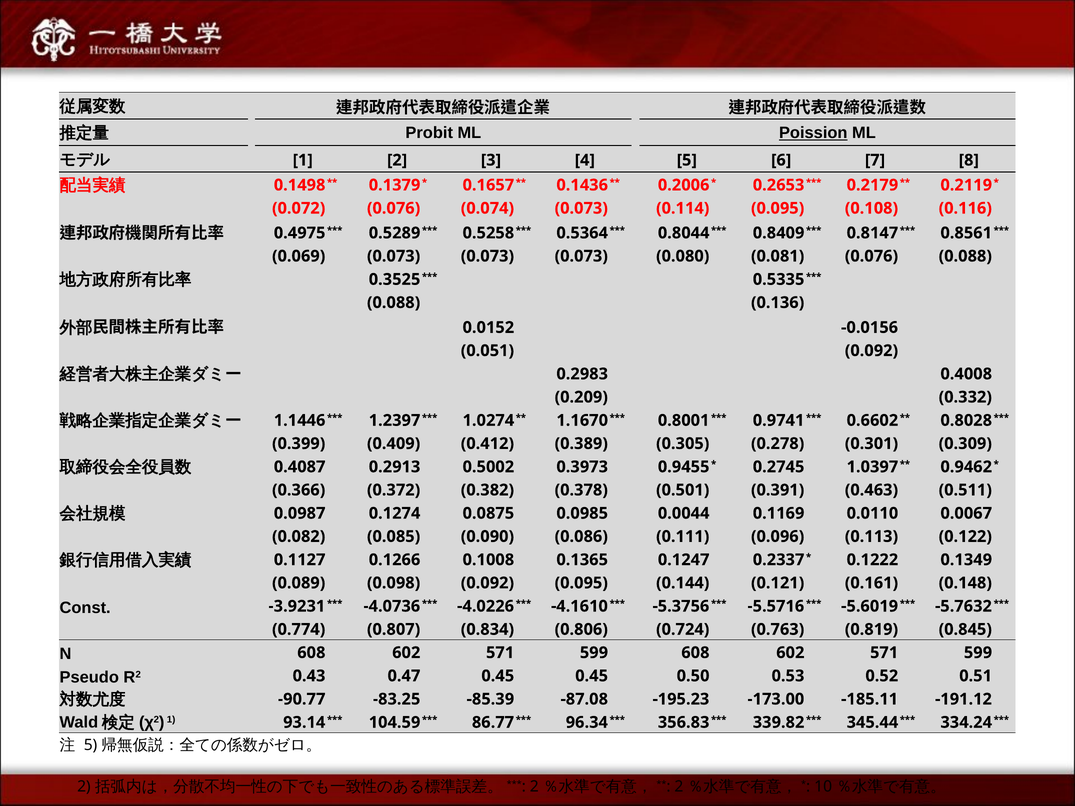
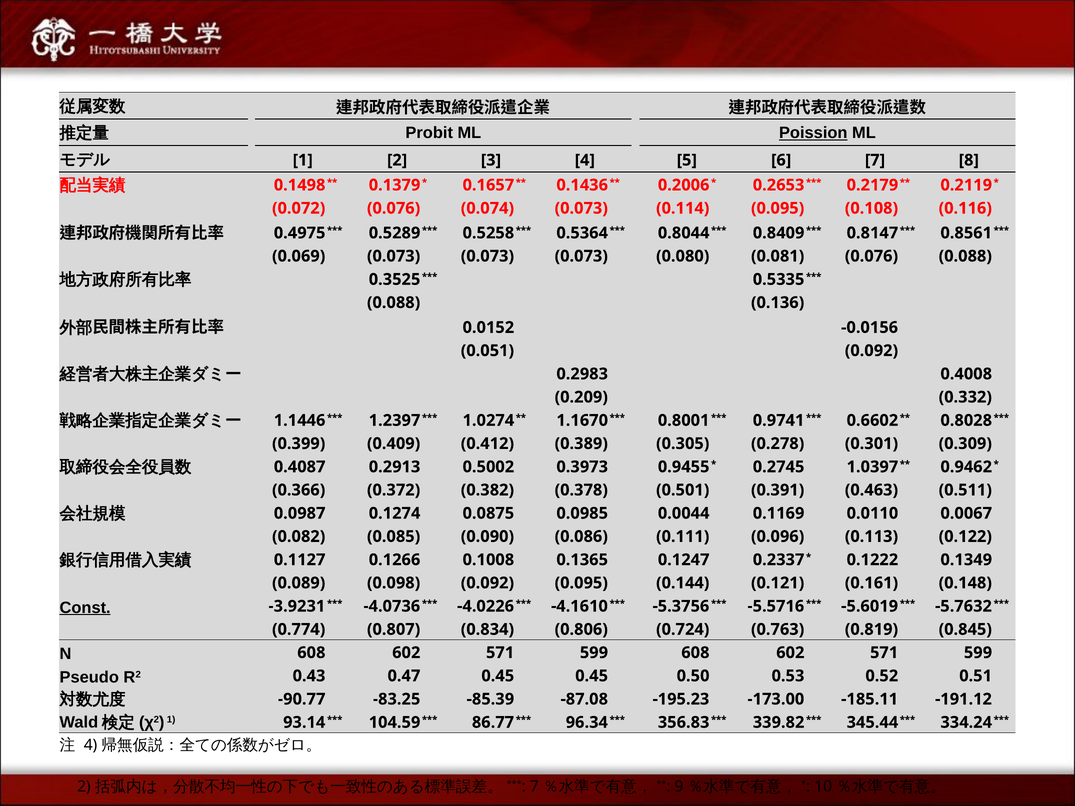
Const underline: none -> present (85, 608)
5: 5 -> 4 (91, 745)
2: 2 -> 7 (534, 787)
2: 2 -> 9 (679, 787)
